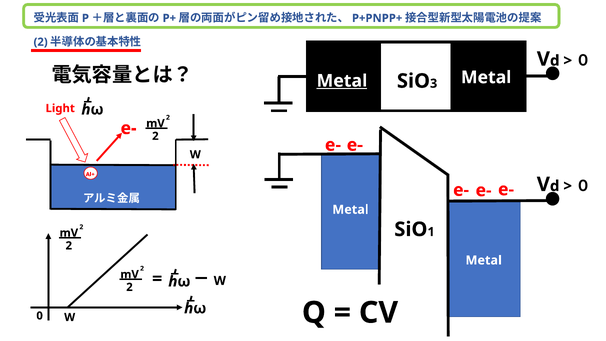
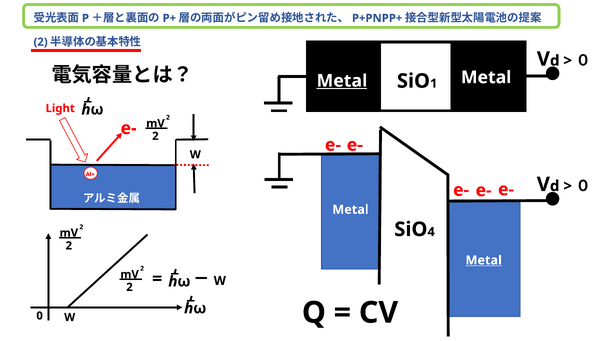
3: 3 -> 1 (434, 84)
1: 1 -> 4 (431, 232)
Metal underline: none -> present (484, 260)
